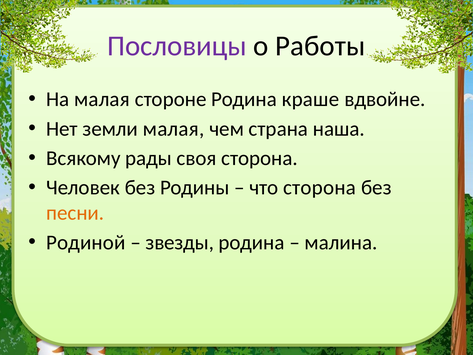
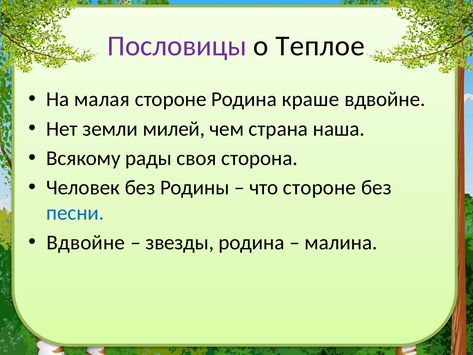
Работы: Работы -> Теплое (320, 46)
земли малая: малая -> милей (174, 129)
что сторона: сторона -> стороне (320, 188)
песни colour: orange -> blue (75, 213)
Родиной: Родиной -> Вдвойне (86, 242)
